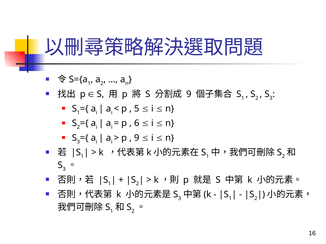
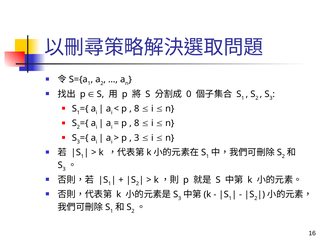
9: 9 -> 0 (189, 94)
5: 5 -> 8 (137, 109)
6: 6 -> 8 (137, 123)
9: 9 -> 3 (137, 138)
